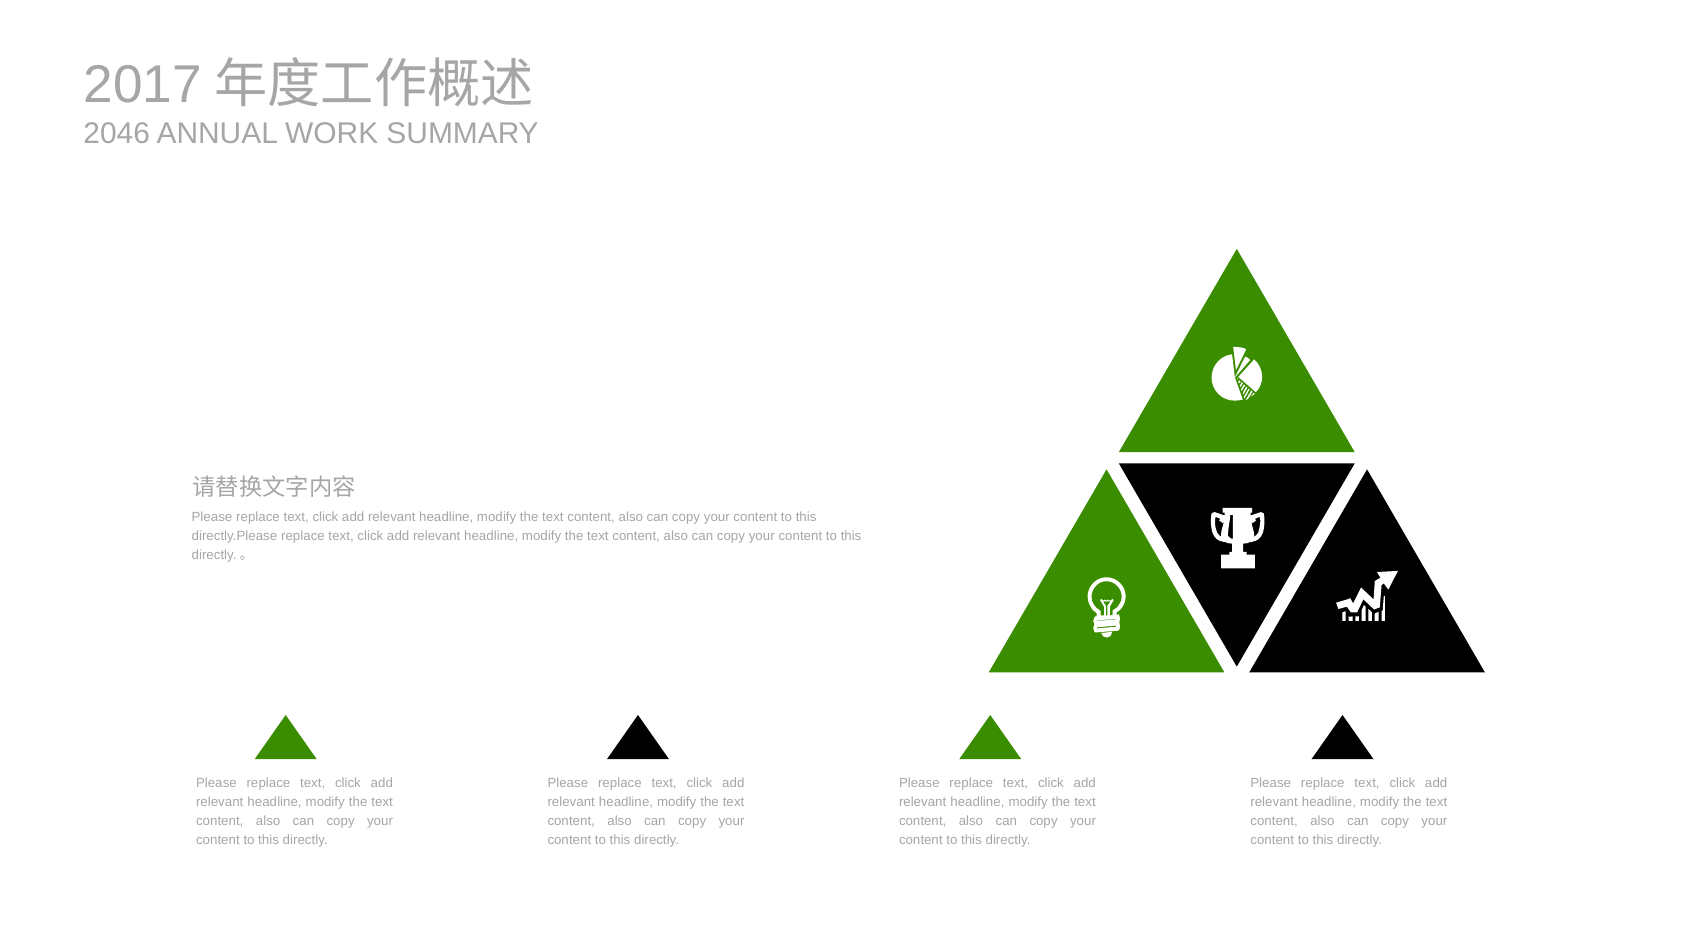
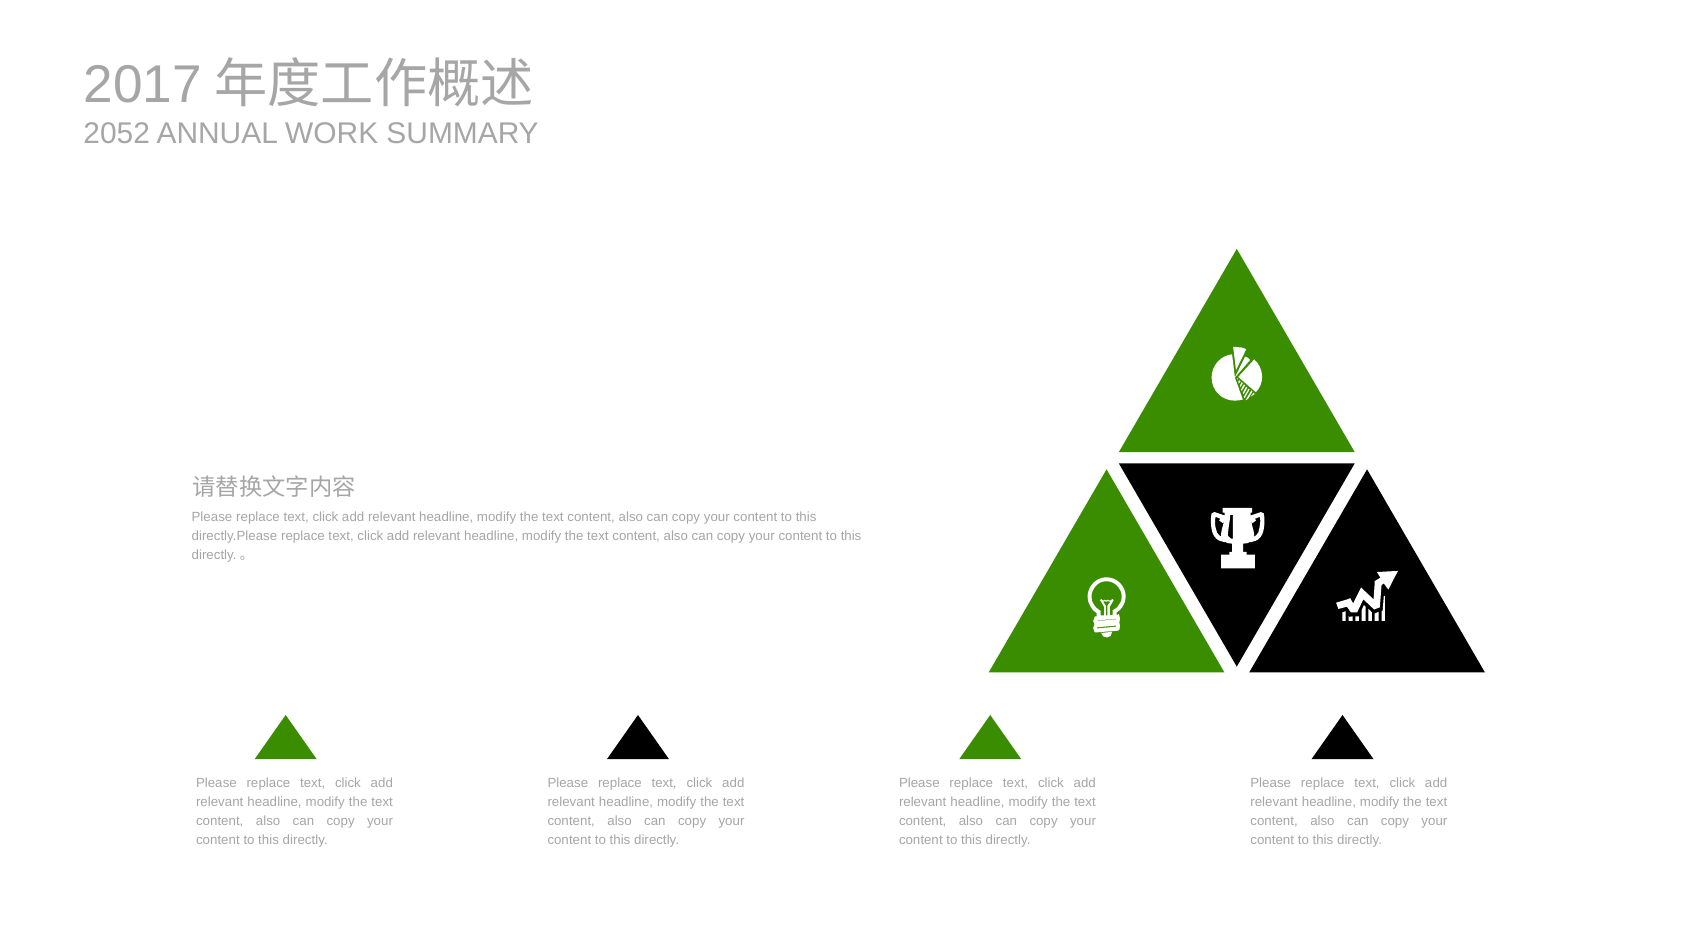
2046: 2046 -> 2052 (117, 134)
